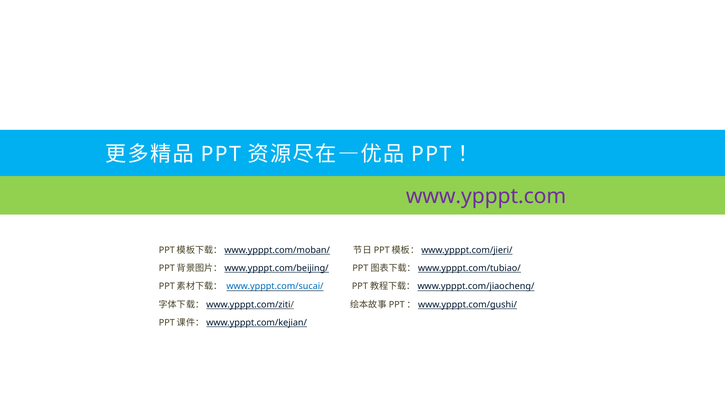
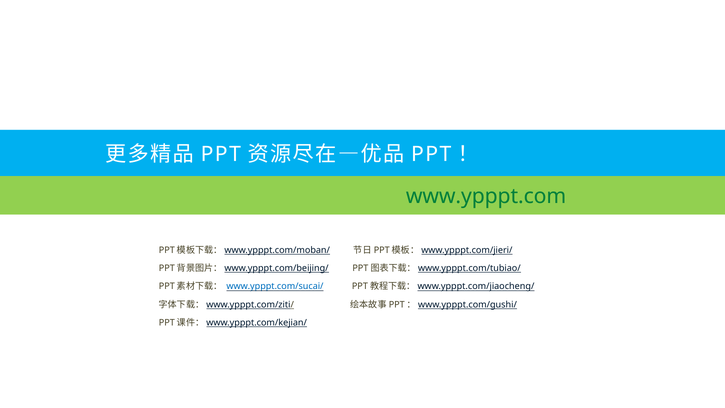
www.ypppt.com colour: purple -> green (486, 196)
